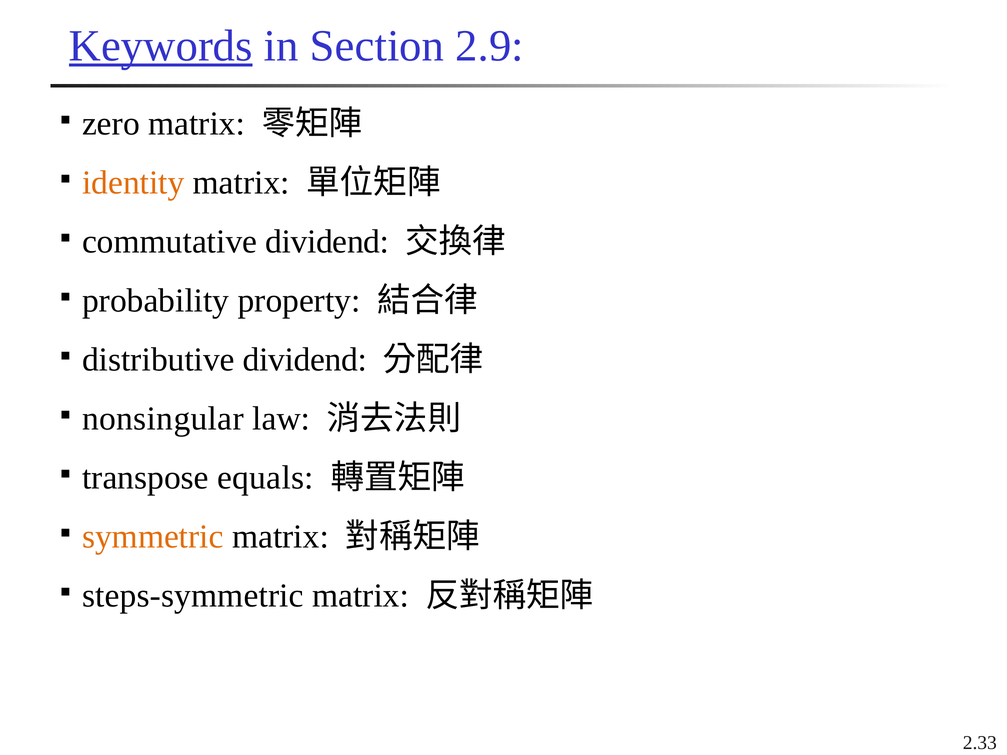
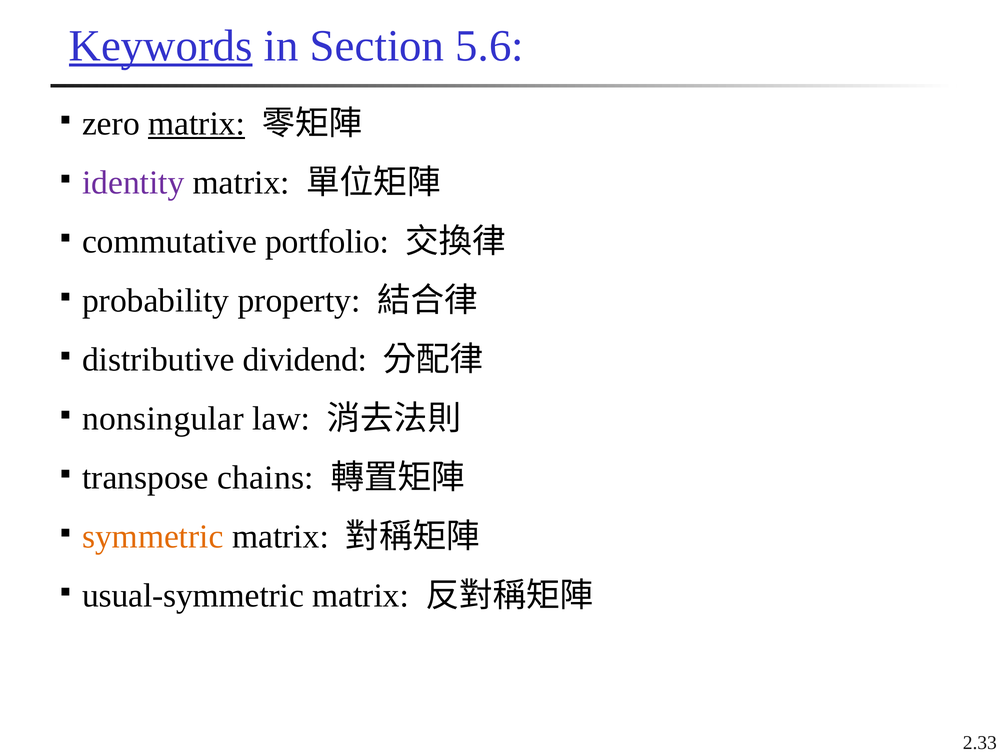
2.9: 2.9 -> 5.6 (490, 46)
matrix underline: none -> present (197, 124)
identity colour: orange -> purple (133, 183)
commutative dividend: dividend -> portfolio (327, 242)
equals: equals -> chains (265, 478)
steps-symmetric: steps-symmetric -> usual-symmetric (193, 596)
